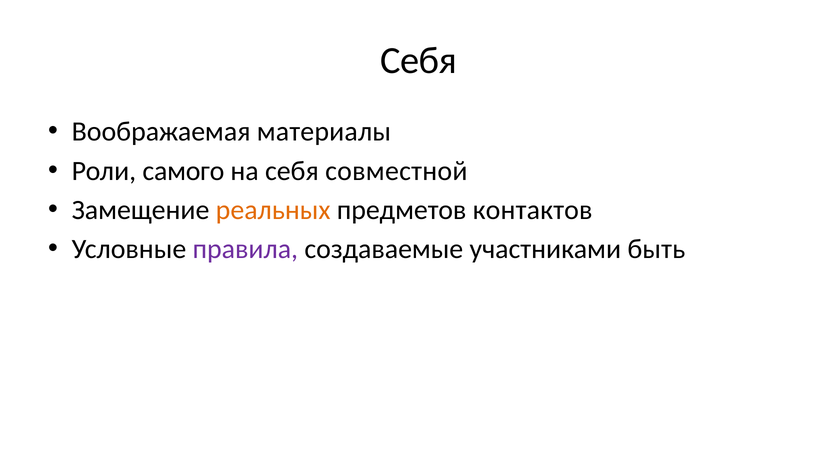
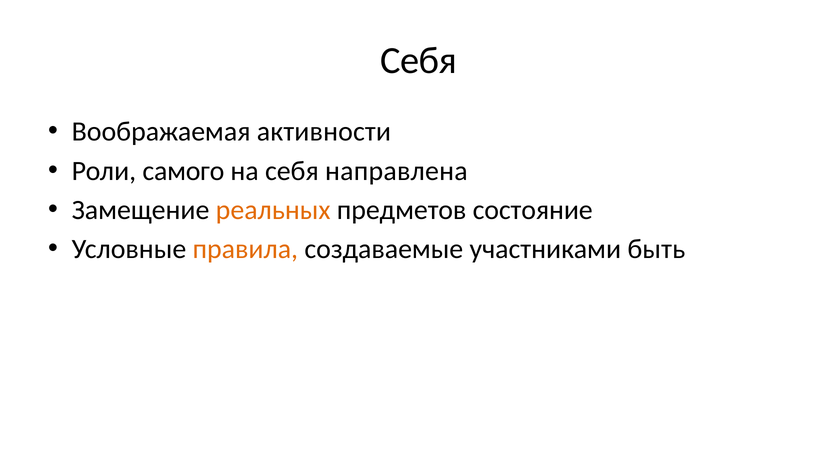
материалы: материалы -> активности (324, 132)
совместной: совместной -> направлена (396, 171)
контактов: контактов -> состояние (533, 210)
правила colour: purple -> orange (245, 249)
